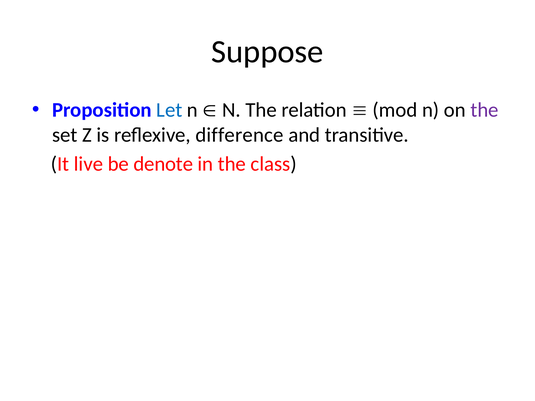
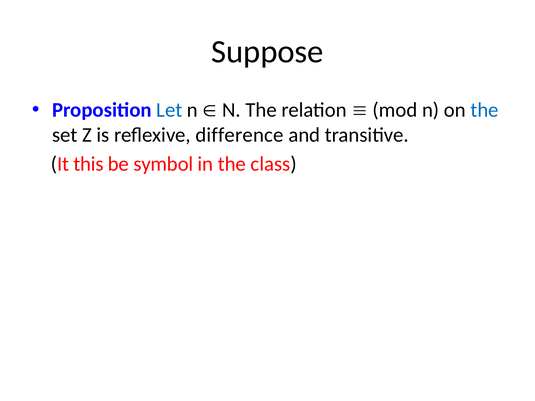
the colour: purple -> blue (485, 110)
live: live -> this (89, 164)
denote: denote -> symbol (163, 164)
